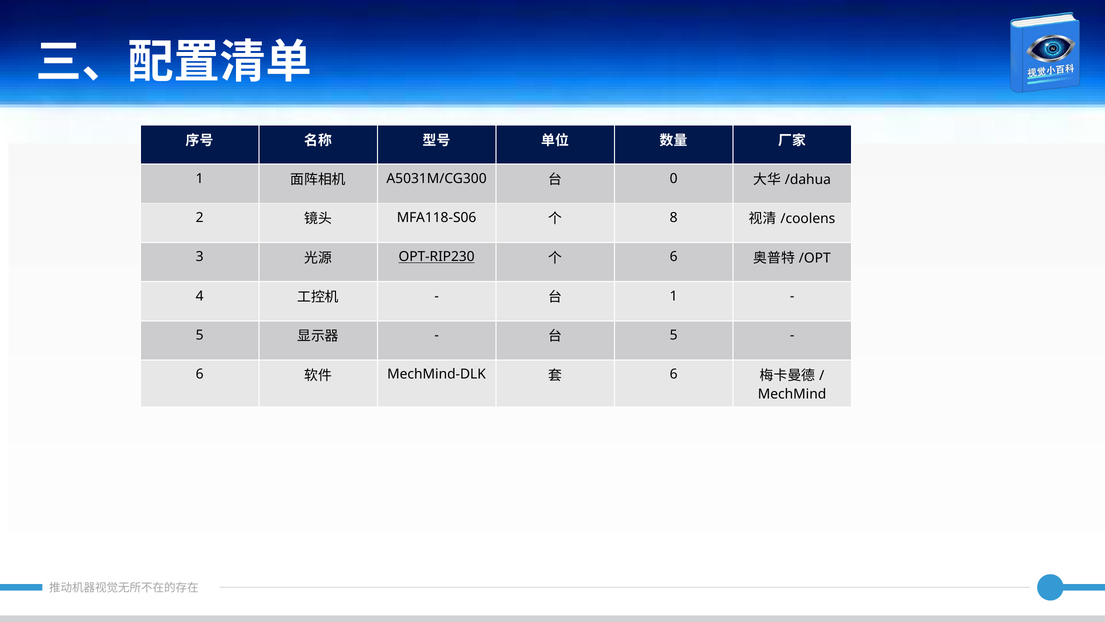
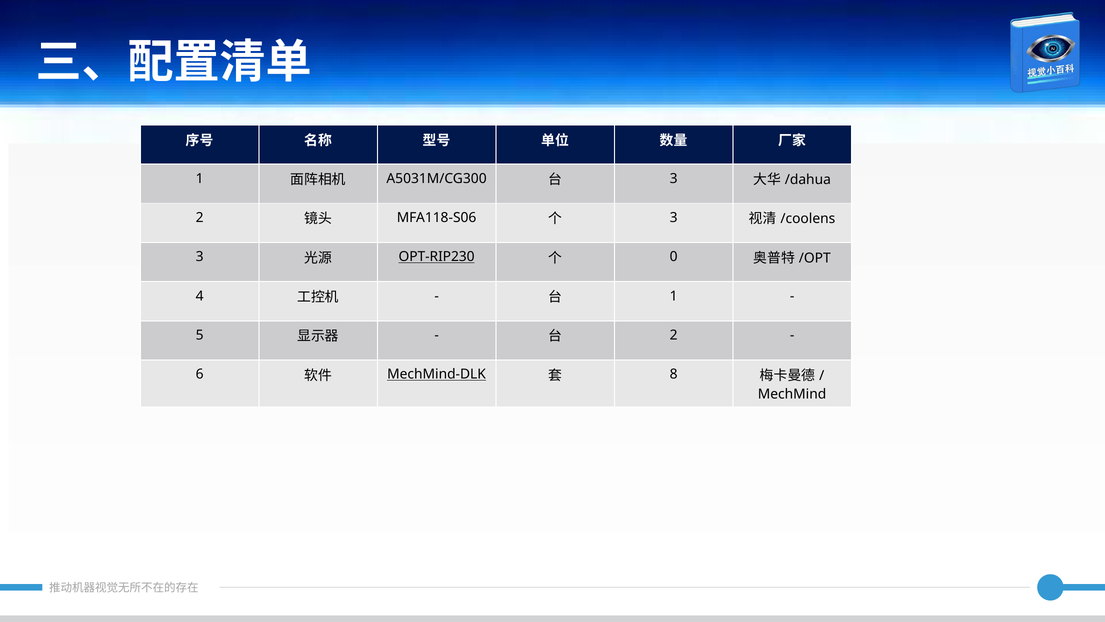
0: 0 -> 3 (674, 178)
8: 8 -> 3 (674, 217)
6: 6 -> 0 (674, 257)
5: 5 -> 2 (674, 335)
MechMind-DLK underline: none -> present (437, 374)
6: 6 -> 8 (674, 374)
